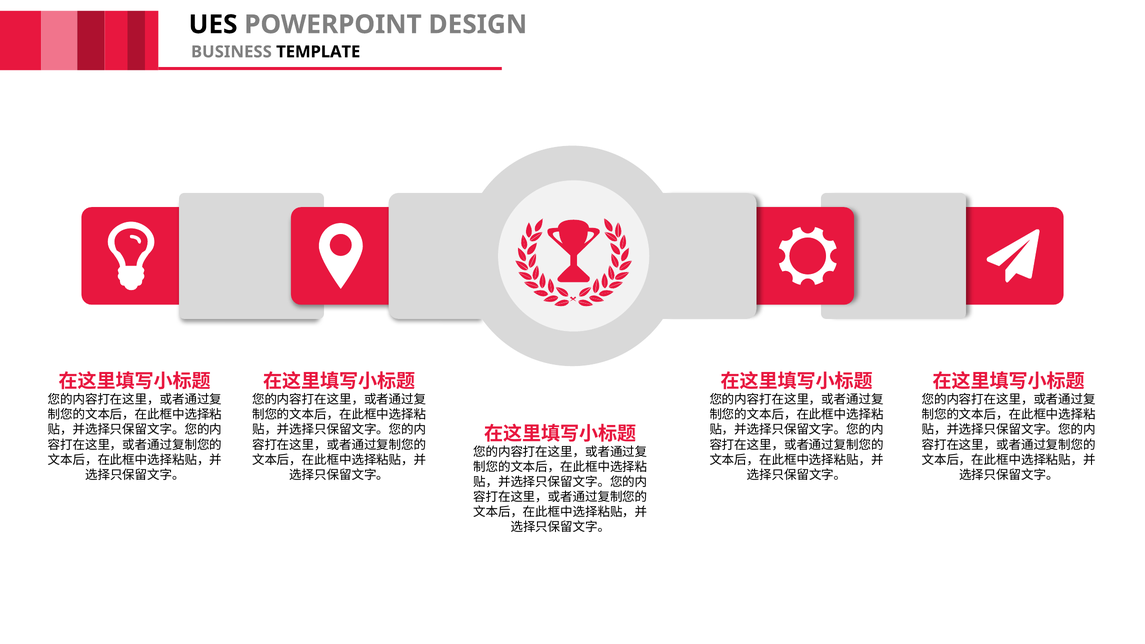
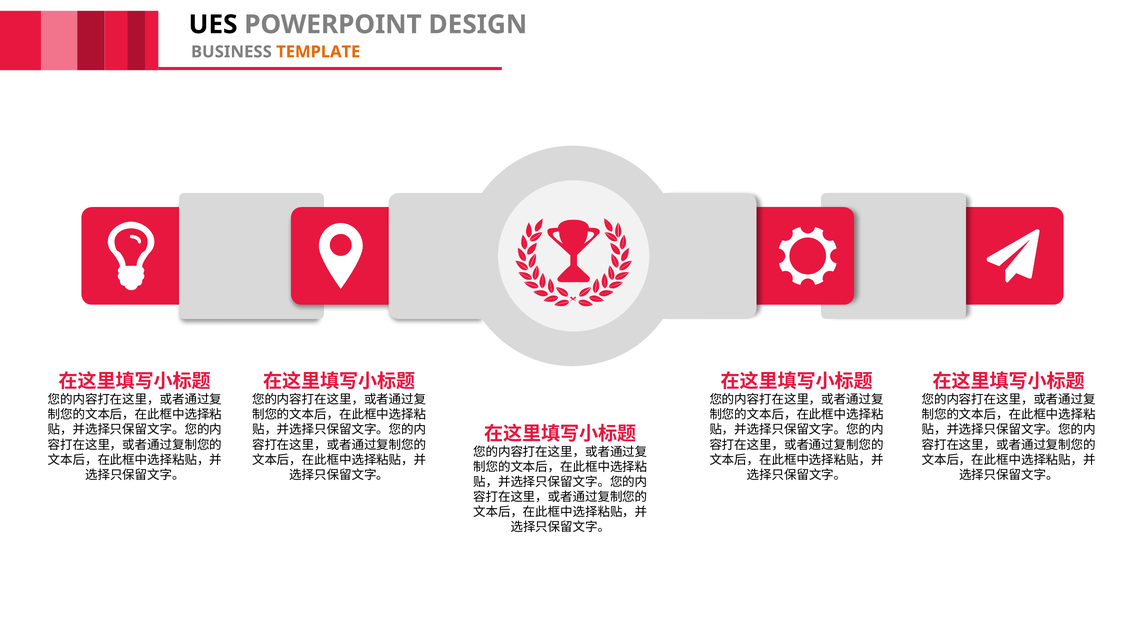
TEMPLATE colour: black -> orange (318, 52)
